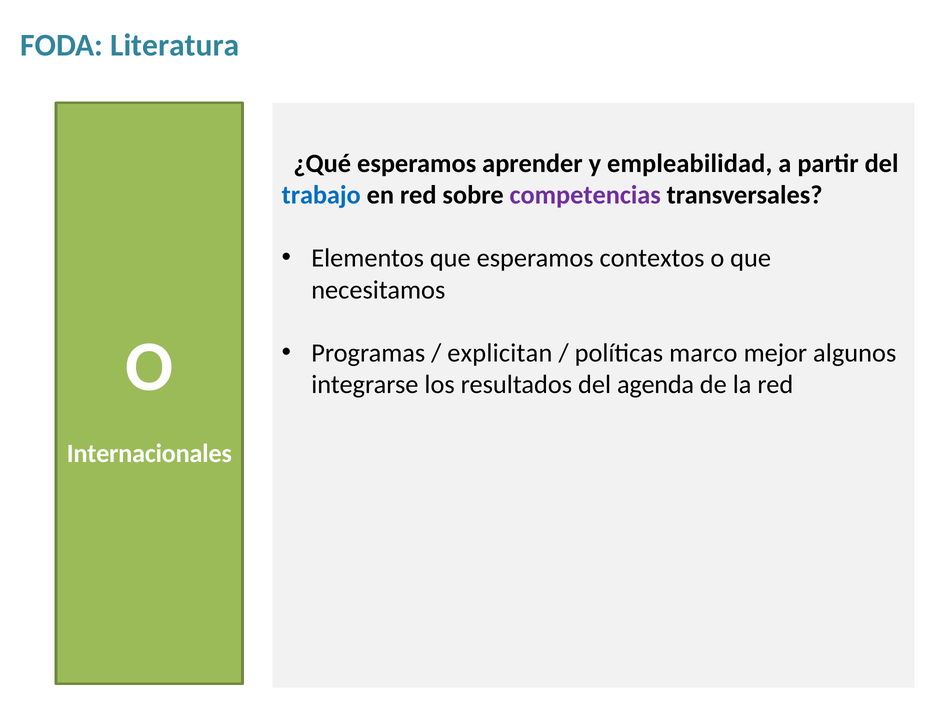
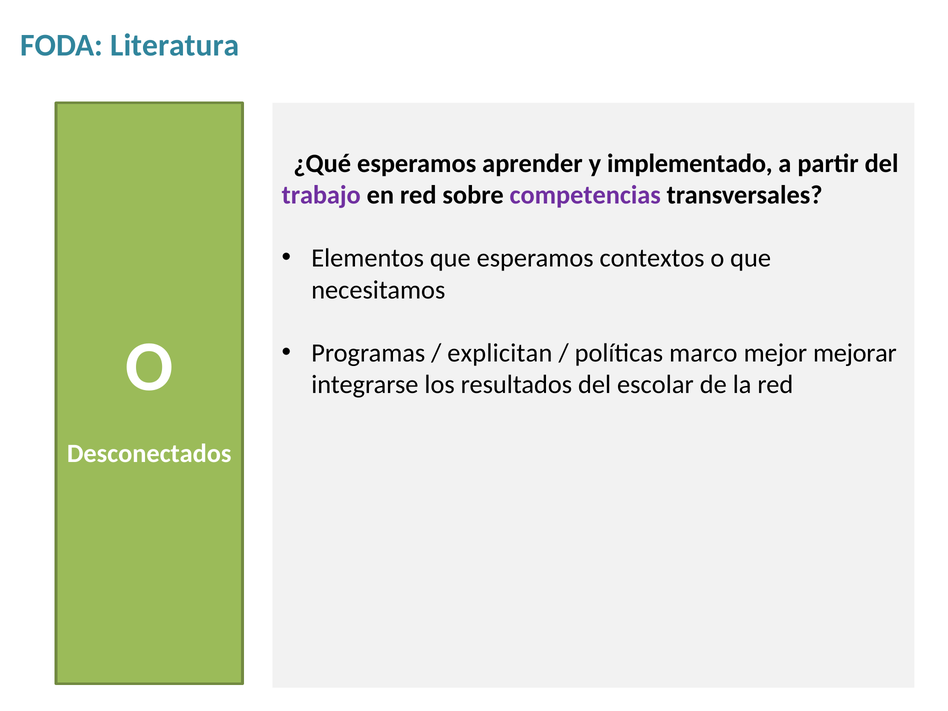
empleabilidad: empleabilidad -> implementado (690, 163)
trabajo colour: blue -> purple (321, 195)
algunos: algunos -> mejorar (855, 353)
agenda: agenda -> escolar (655, 385)
Internacionales: Internacionales -> Desconectados (149, 454)
